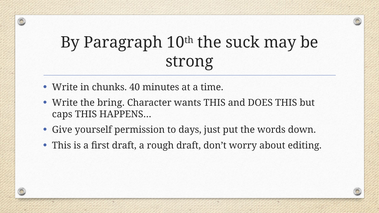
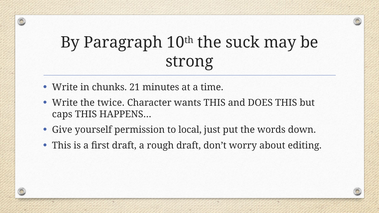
40: 40 -> 21 (135, 87)
bring: bring -> twice (111, 103)
days: days -> local (190, 130)
